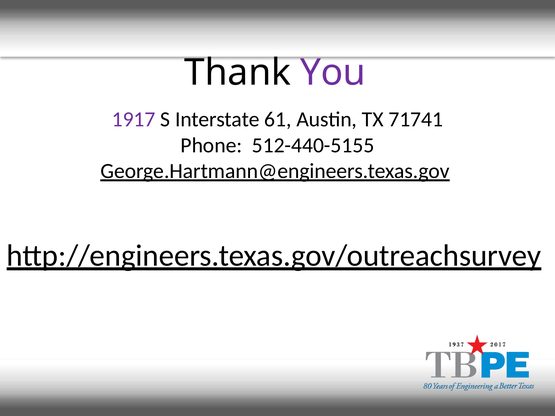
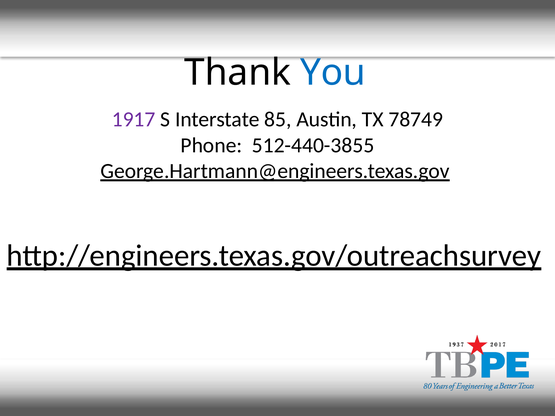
You colour: purple -> blue (333, 73)
61: 61 -> 85 (278, 119)
71741: 71741 -> 78749 (416, 119)
512-440-5155: 512-440-5155 -> 512-440-3855 (313, 145)
